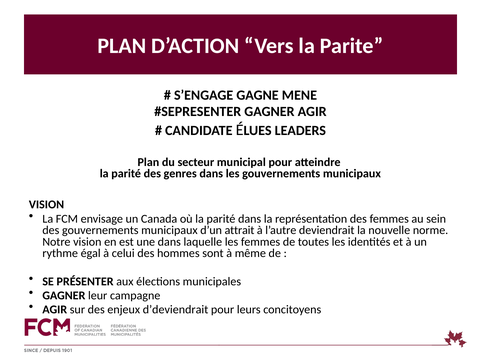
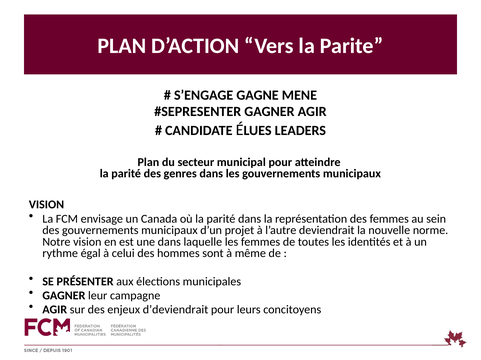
attrait: attrait -> projet (239, 231)
